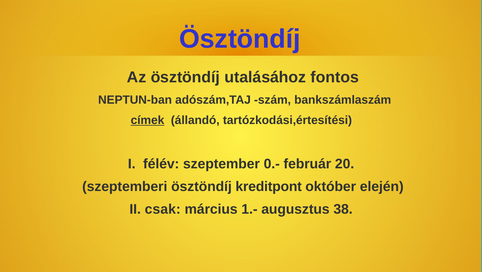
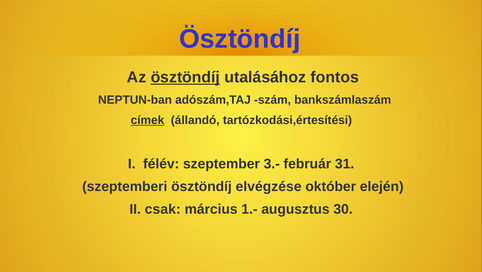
ösztöndíj underline: none -> present (185, 77)
0.-: 0.- -> 3.- (272, 164)
20: 20 -> 31 (345, 164)
kreditpont: kreditpont -> elvégzése (269, 186)
38: 38 -> 30 (343, 209)
